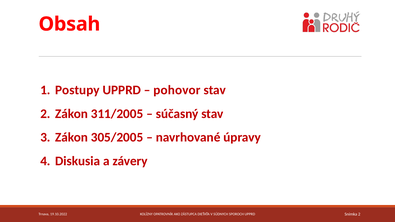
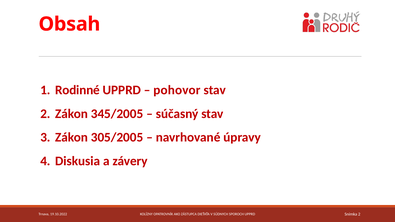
Postupy: Postupy -> Rodinné (77, 90)
311/2005: 311/2005 -> 345/2005 (117, 114)
